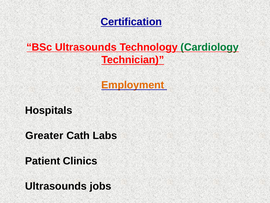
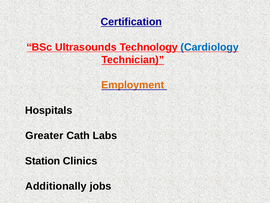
Cardiology colour: green -> blue (210, 47)
Patient: Patient -> Station (43, 161)
Ultrasounds: Ultrasounds -> Additionally (56, 186)
